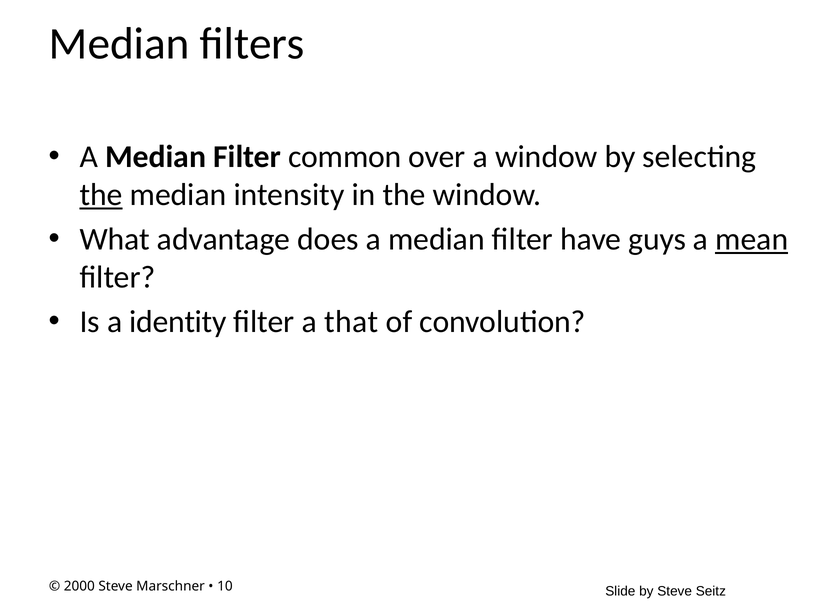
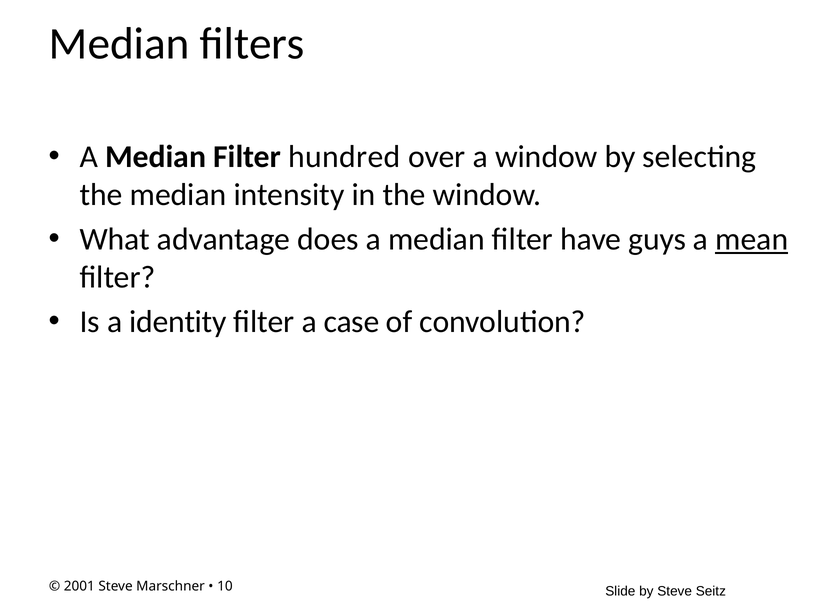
common: common -> hundred (345, 157)
the underline: present -> none (101, 195)
that: that -> case (351, 322)
2000: 2000 -> 2001 (79, 586)
